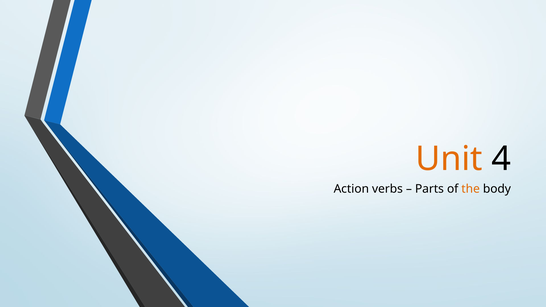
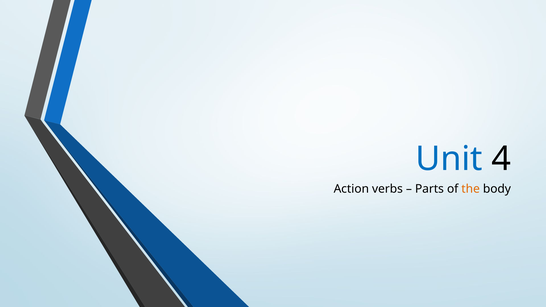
Unit colour: orange -> blue (449, 159)
